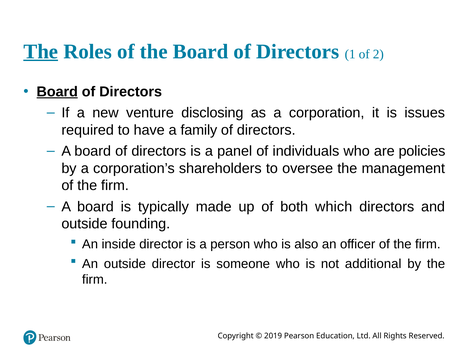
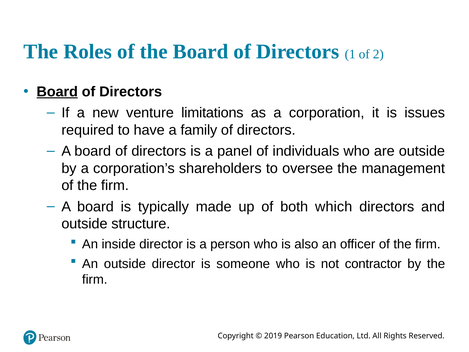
The underline: present -> none (41, 51)
disclosing: disclosing -> limitations (212, 113)
are policies: policies -> outside (422, 151)
founding: founding -> structure (141, 224)
additional: additional -> contractor (373, 264)
